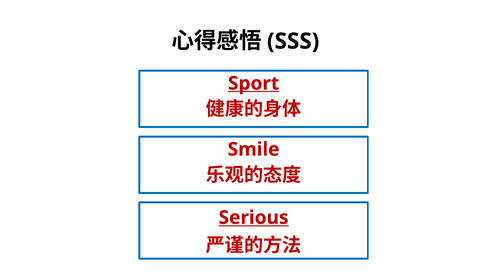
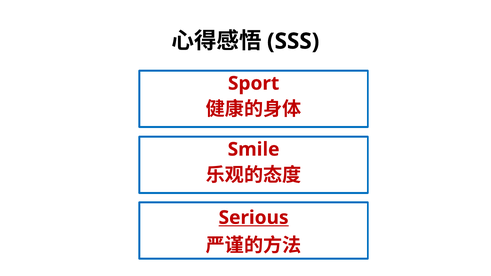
Sport underline: present -> none (254, 83)
